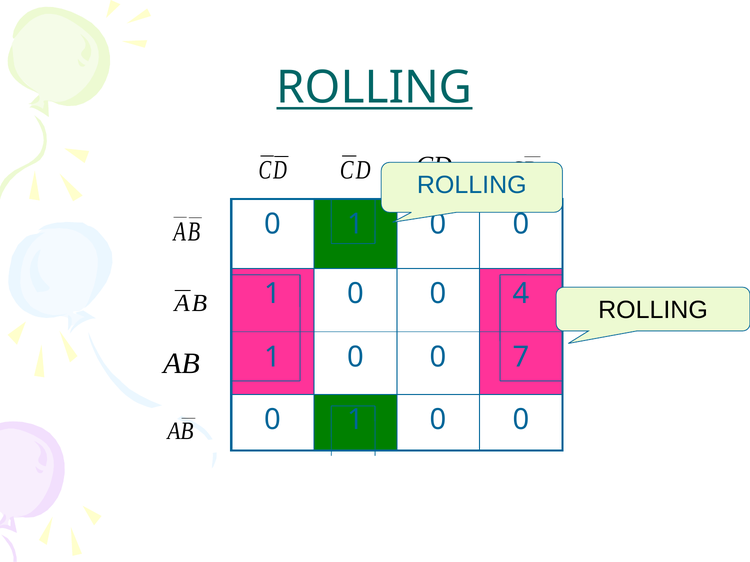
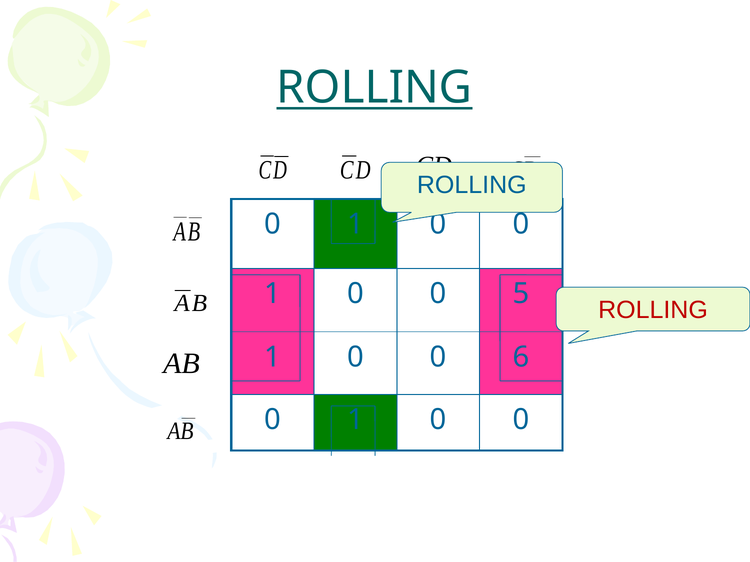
4: 4 -> 5 (521, 294)
ROLLING colour: black -> red (653, 310)
7: 7 -> 6 (521, 357)
